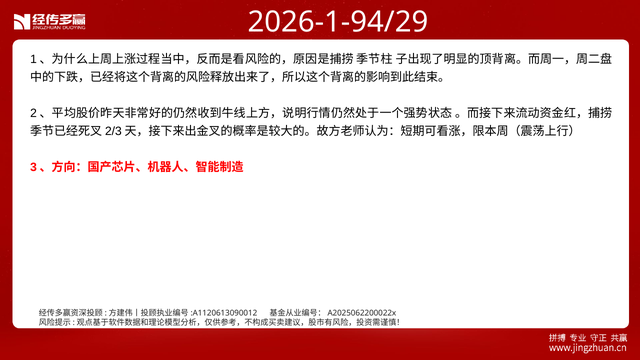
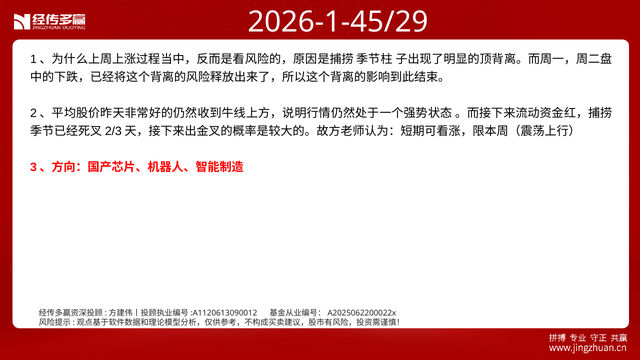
2026-1-94/29: 2026-1-94/29 -> 2026-1-45/29 (338, 22)
